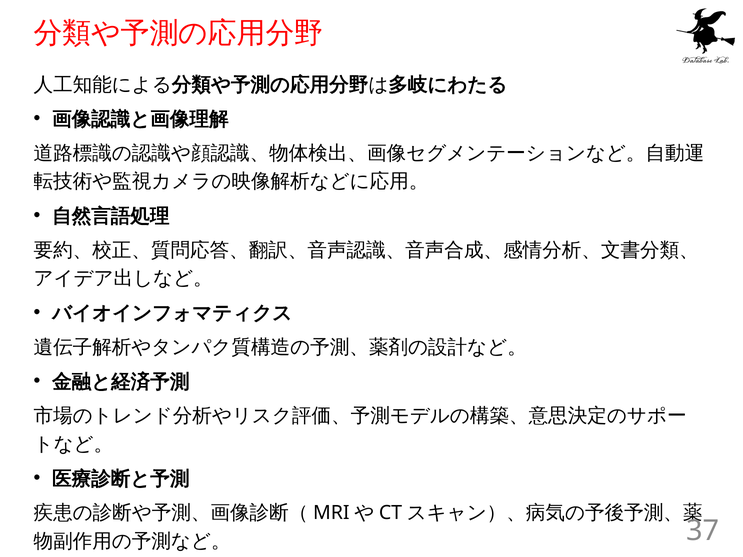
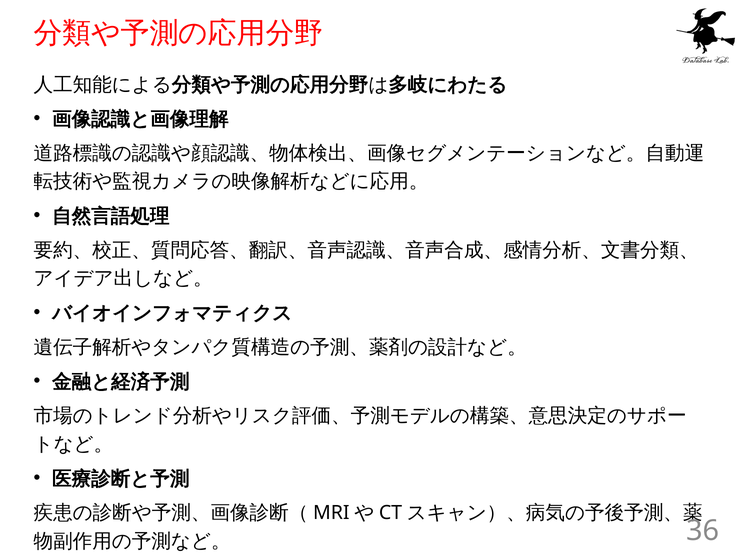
37: 37 -> 36 (703, 531)
